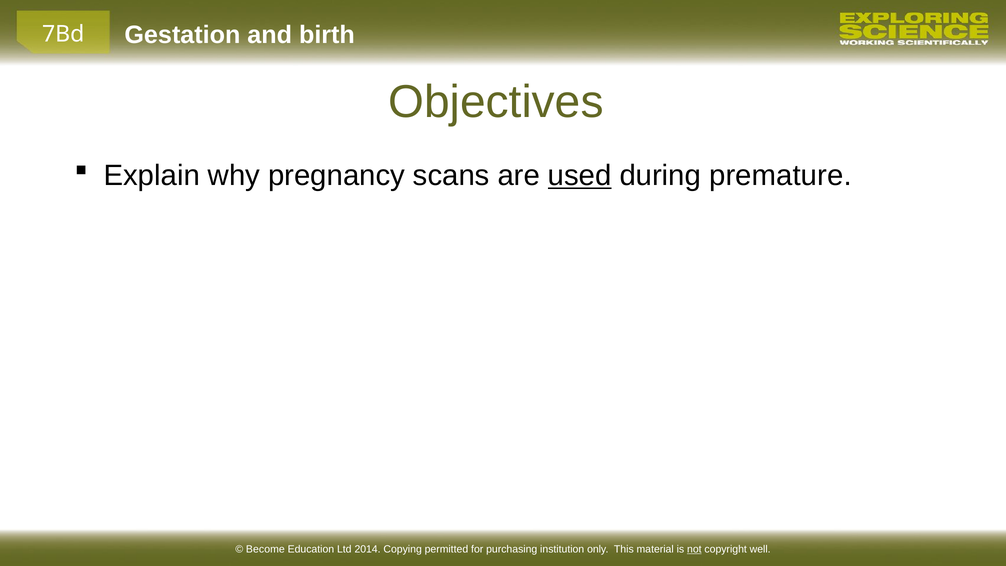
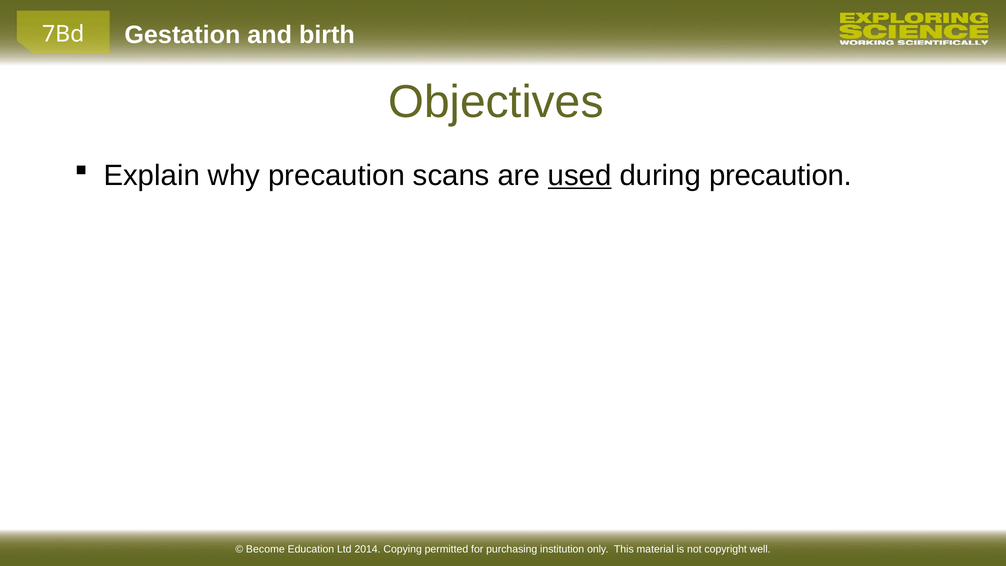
why pregnancy: pregnancy -> precaution (337, 176)
during premature: premature -> precaution (781, 176)
not underline: present -> none (694, 549)
